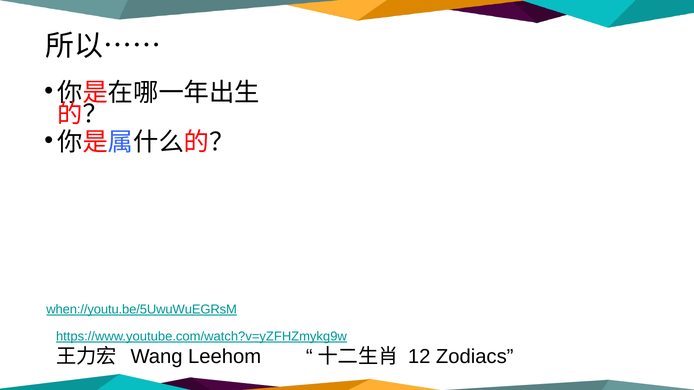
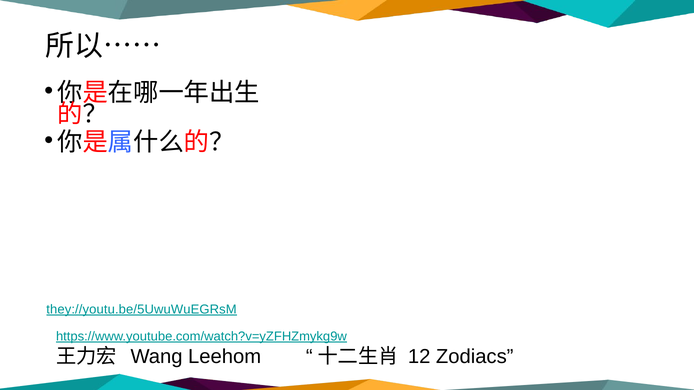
when://youtu.be/5UwuWuEGRsM: when://youtu.be/5UwuWuEGRsM -> they://youtu.be/5UwuWuEGRsM (142, 310)
